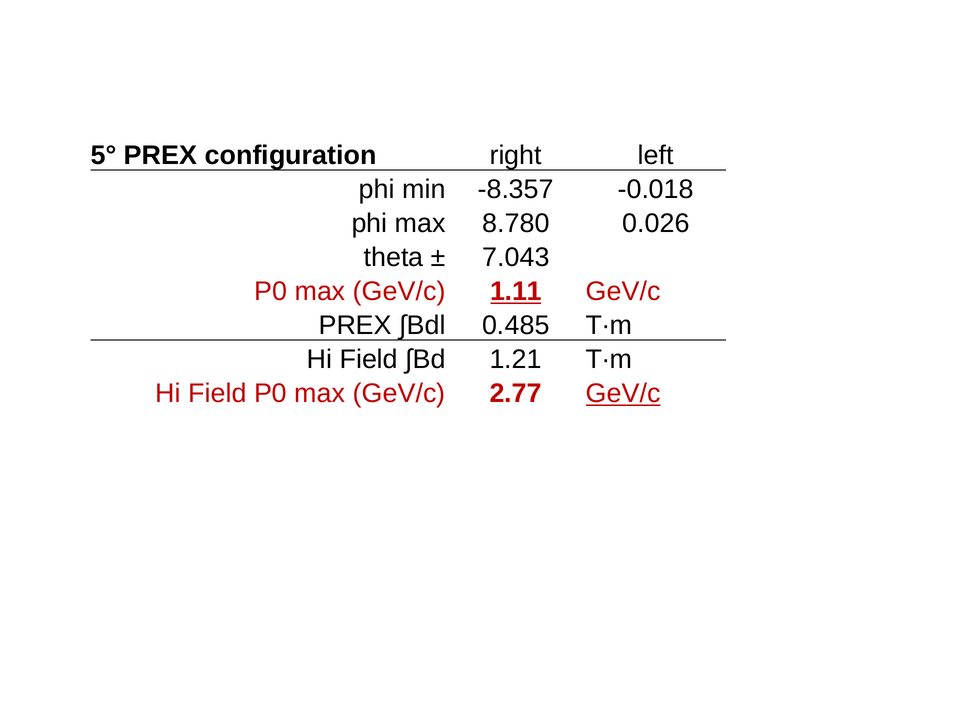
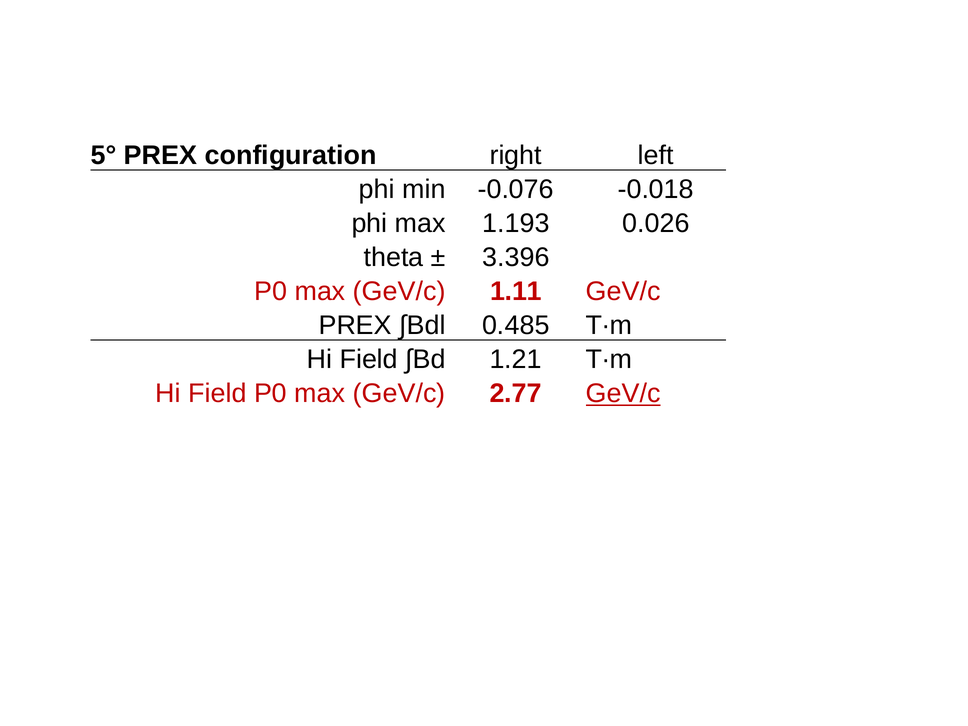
-8.357: -8.357 -> -0.076 (516, 190)
8.780: 8.780 -> 1.193 (516, 224)
7.043: 7.043 -> 3.396 (516, 258)
1.11 underline: present -> none (516, 292)
